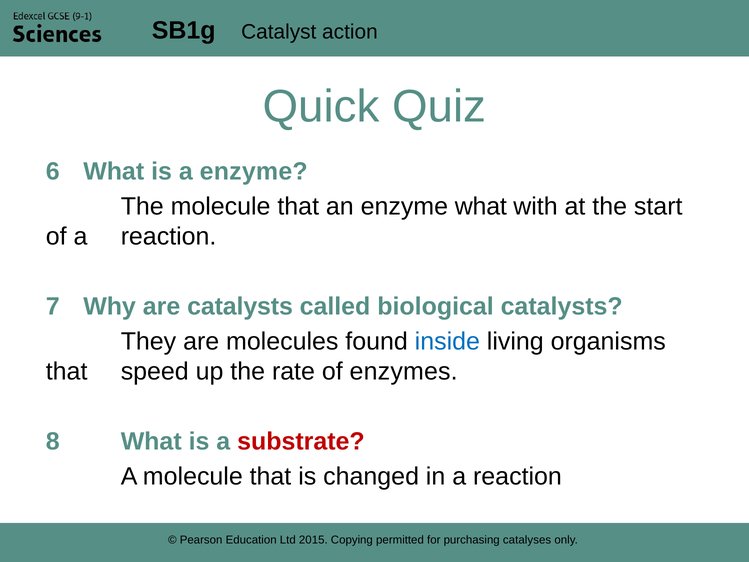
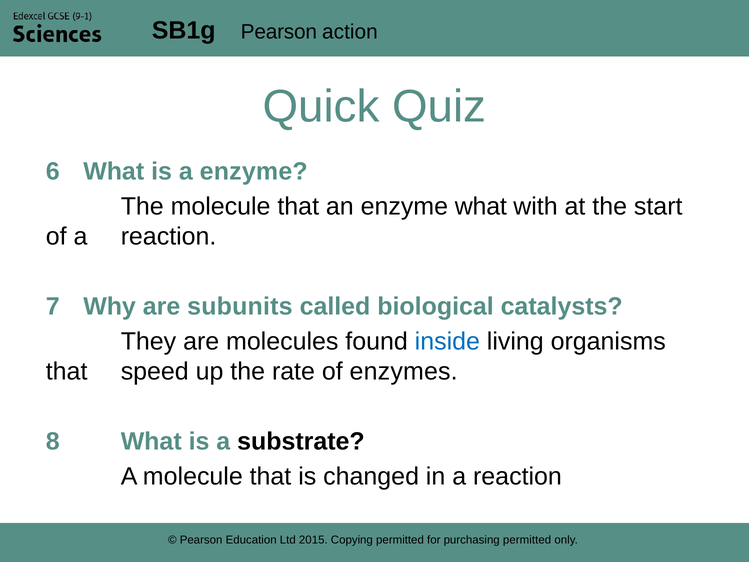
Catalyst: Catalyst -> Pearson (279, 32)
are catalysts: catalysts -> subunits (240, 306)
substrate colour: red -> black (301, 441)
purchasing catalyses: catalyses -> permitted (527, 540)
